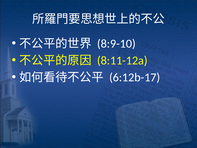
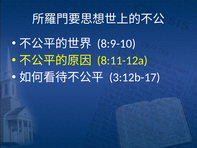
6:12b-17: 6:12b-17 -> 3:12b-17 (135, 77)
